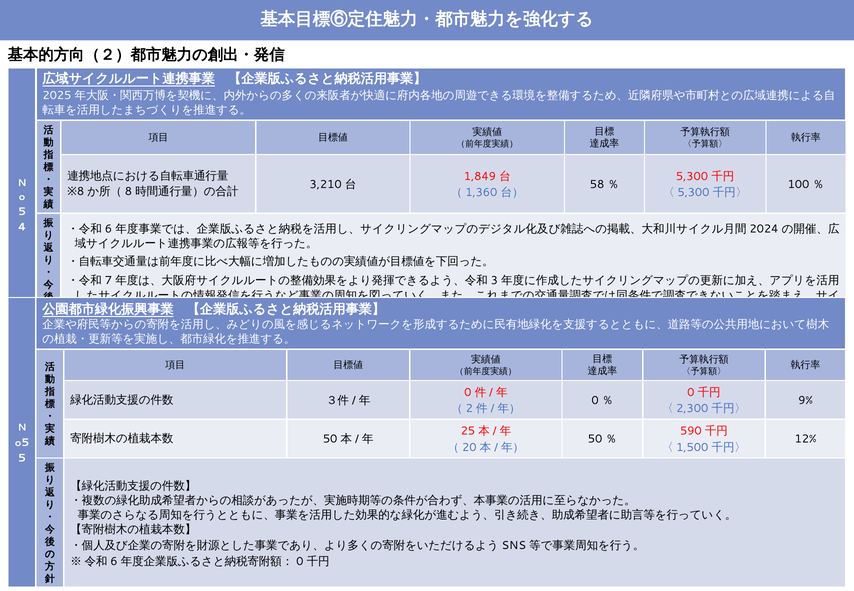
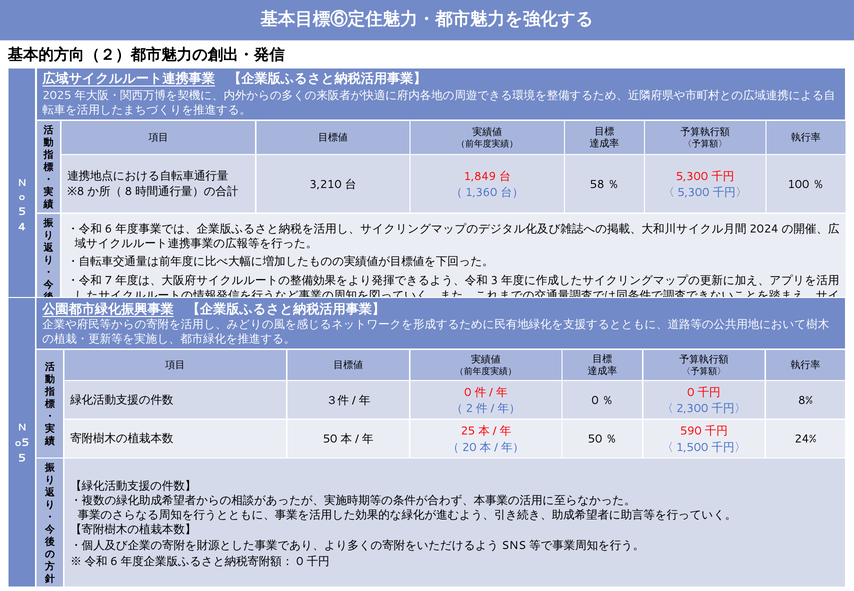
9%: 9% -> 8% (806, 401)
12%: 12% -> 24% (806, 439)
